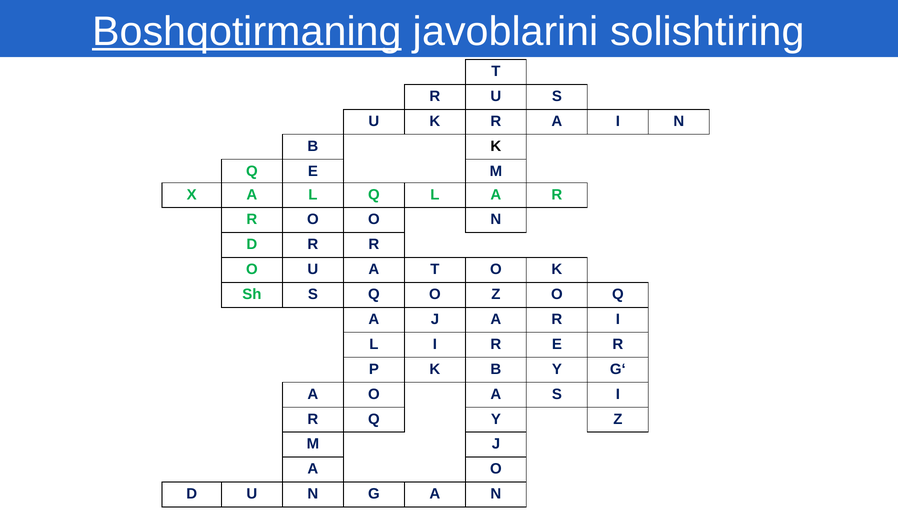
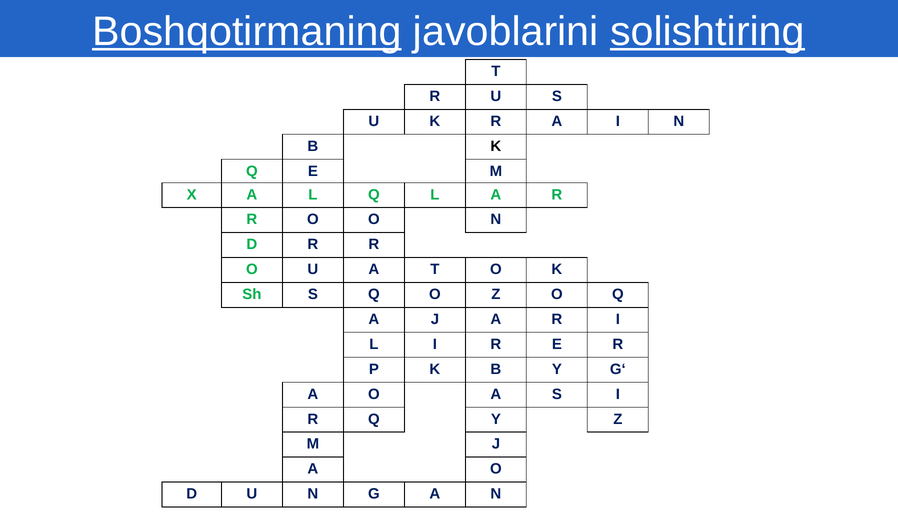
solishtiring underline: none -> present (707, 31)
